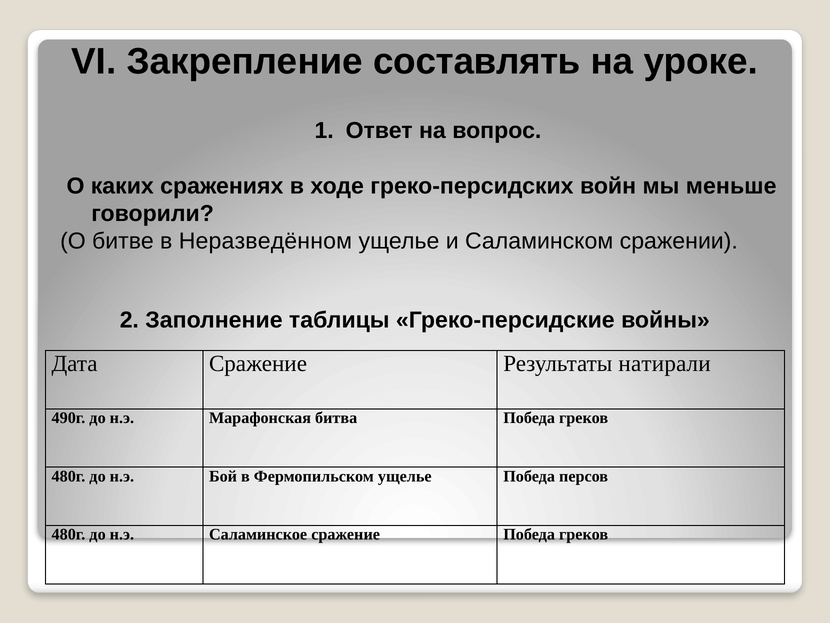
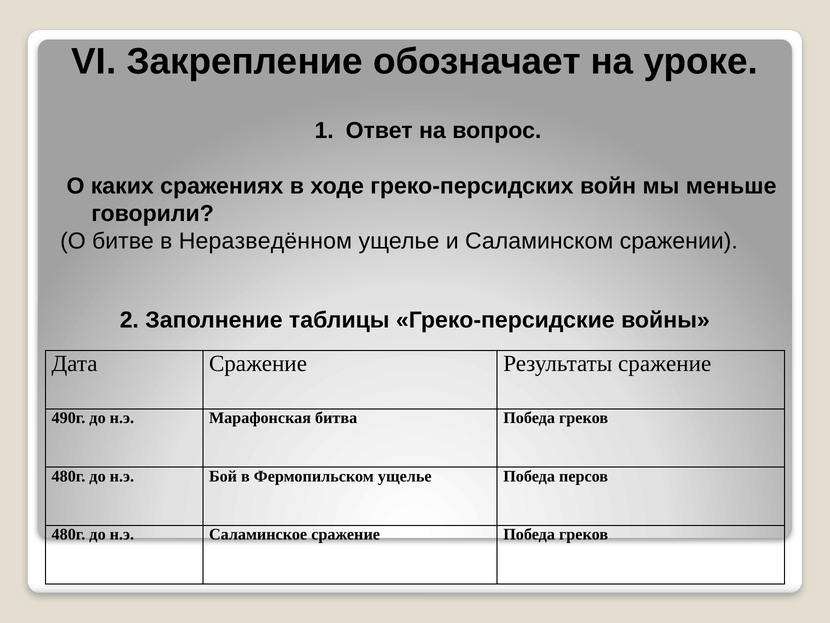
составлять: составлять -> обозначает (477, 61)
Результаты натирали: натирали -> сражение (665, 363)
